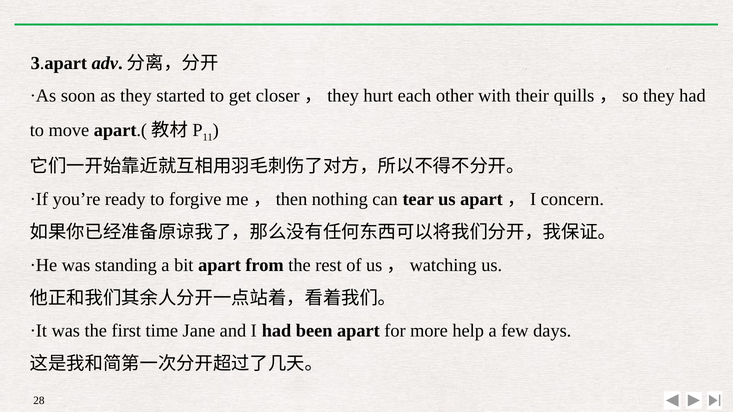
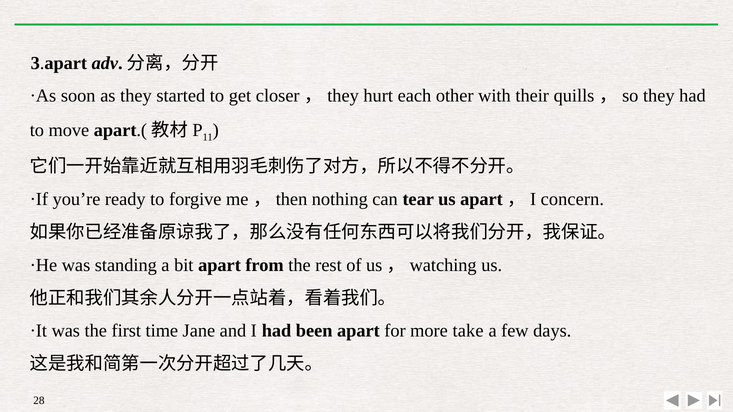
help: help -> take (468, 331)
